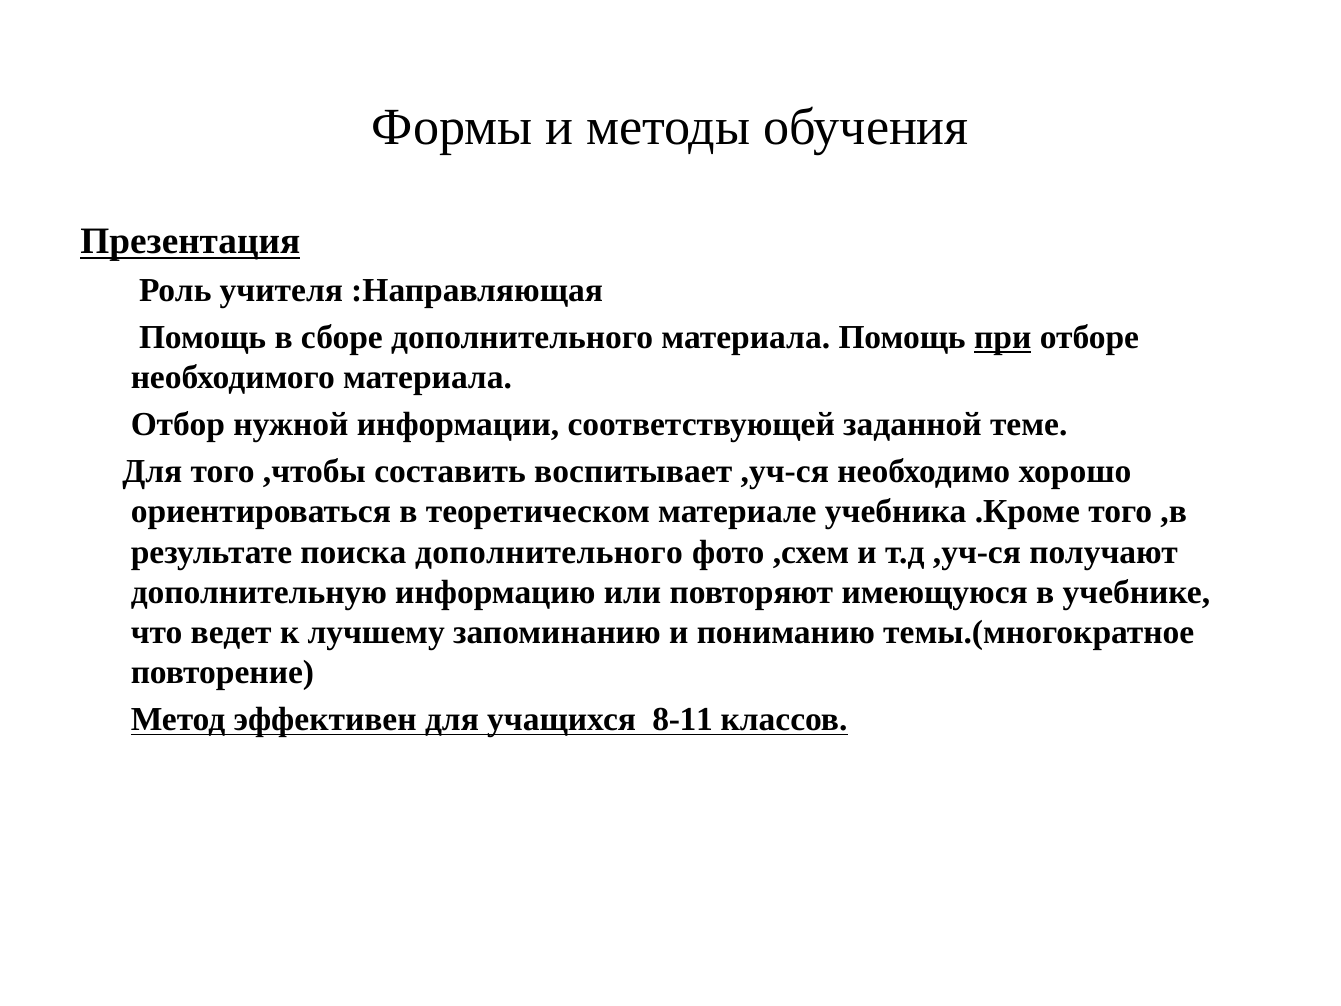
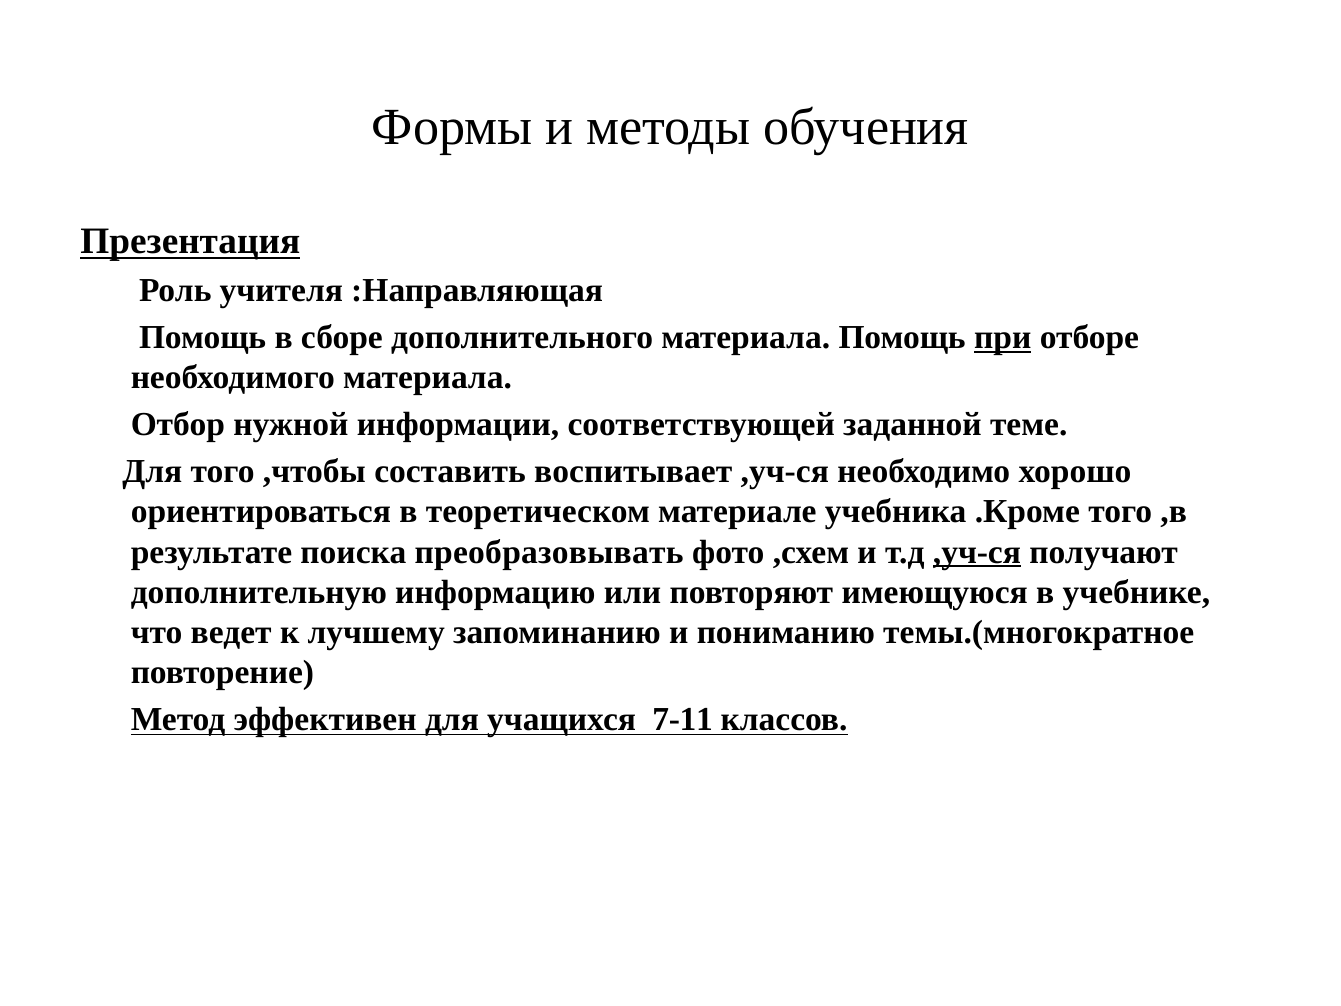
поиска дополнительного: дополнительного -> преобразовывать (549, 552)
,уч-ся underline: none -> present (977, 552)
8-11: 8-11 -> 7-11 (683, 719)
